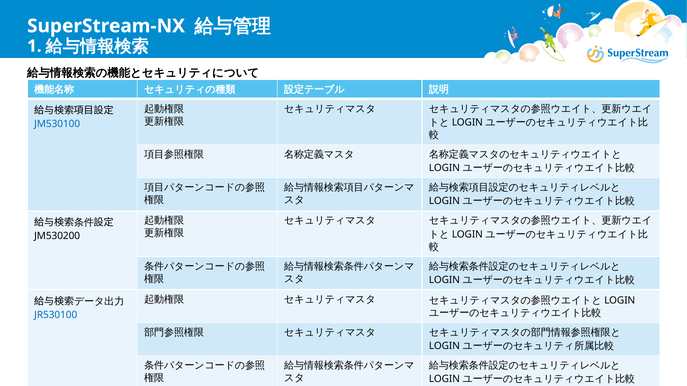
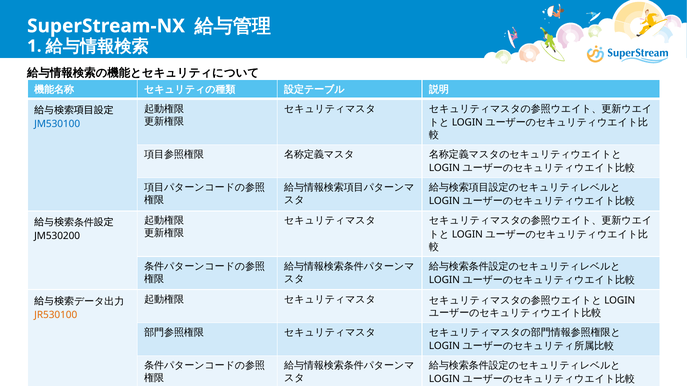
JR530100 colour: blue -> orange (56, 315)
